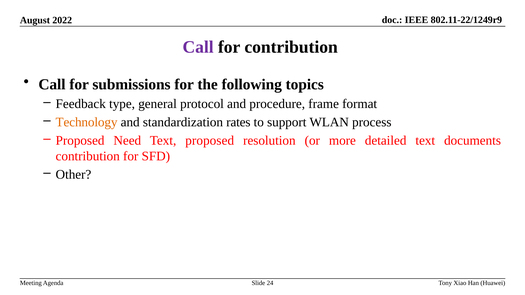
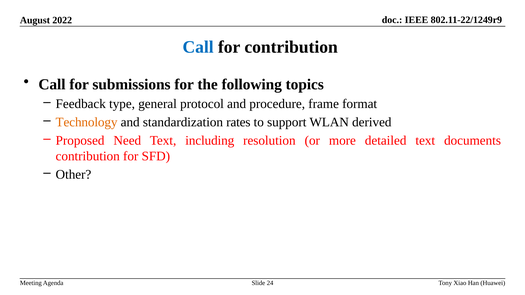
Call colour: purple -> blue (198, 47)
process: process -> derived (372, 122)
Text proposed: proposed -> including (210, 141)
